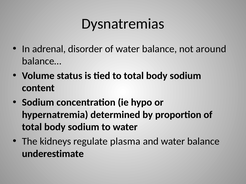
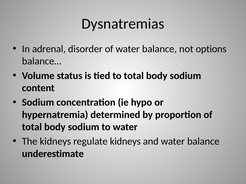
around: around -> options (211, 49)
regulate plasma: plasma -> kidneys (125, 142)
